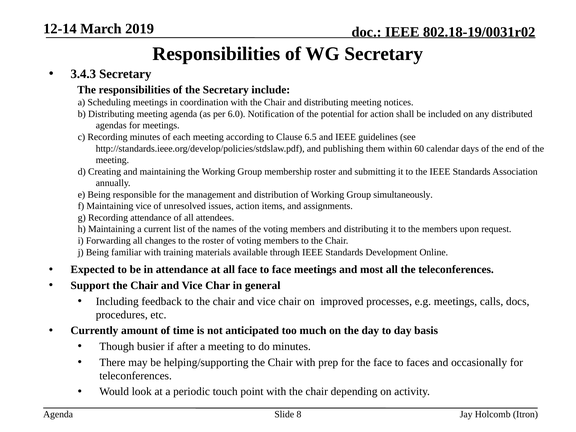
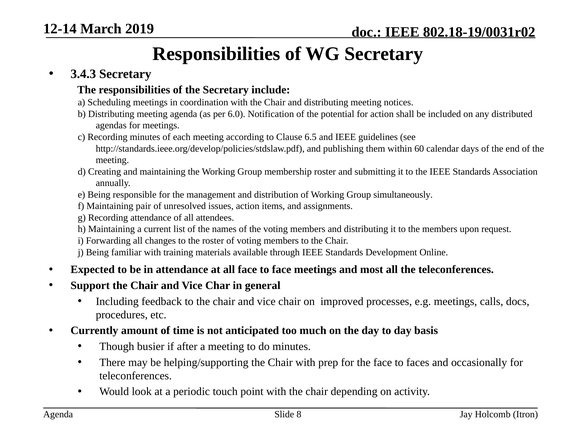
Maintaining vice: vice -> pair (143, 206)
